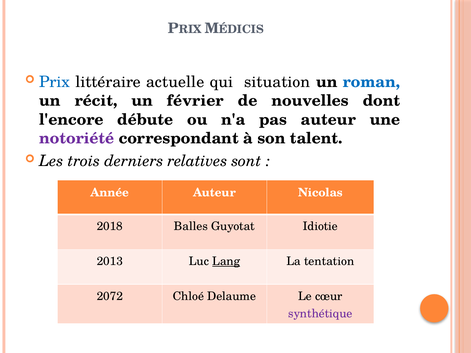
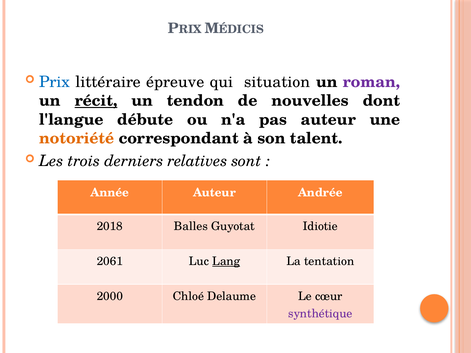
actuelle: actuelle -> épreuve (175, 82)
roman colour: blue -> purple (372, 82)
récit underline: none -> present (96, 101)
février: février -> tendon (195, 101)
l'encore: l'encore -> l'langue (71, 120)
notoriété colour: purple -> orange (77, 138)
Nicolas: Nicolas -> Andrée (320, 193)
2013: 2013 -> 2061 (110, 262)
2072: 2072 -> 2000 (110, 296)
